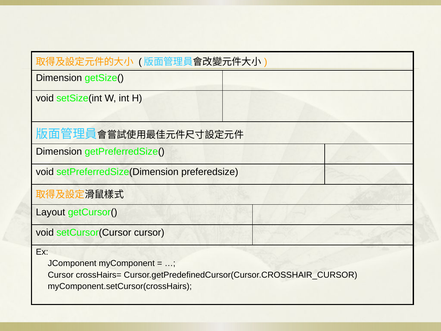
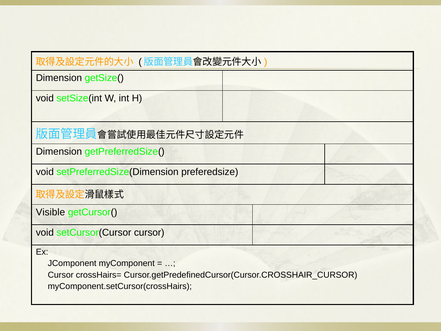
Layout: Layout -> Visible (50, 212)
